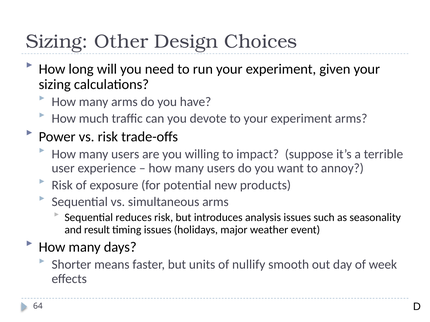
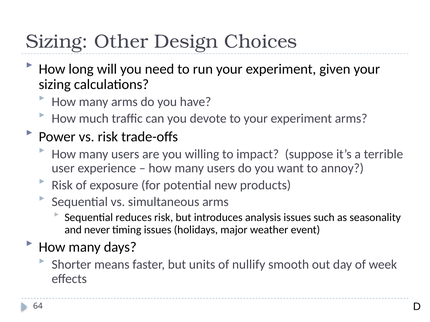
result: result -> never (97, 230)
